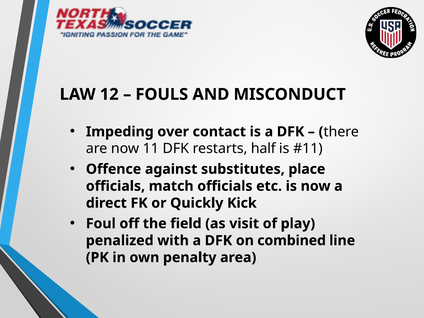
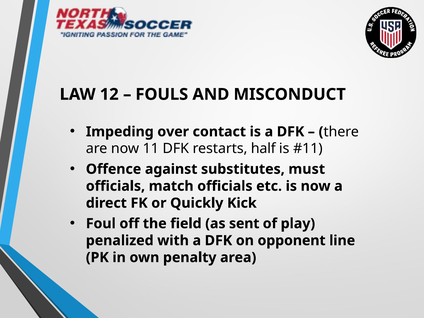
place: place -> must (307, 169)
visit: visit -> sent (244, 224)
combined: combined -> opponent (292, 241)
